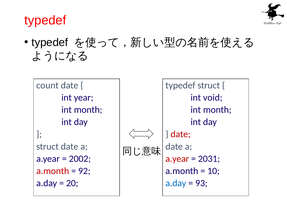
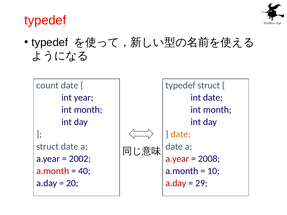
int void: void -> date (213, 98)
date colour: red -> orange (181, 134)
2031: 2031 -> 2008 (209, 159)
92: 92 -> 40 (84, 171)
a.day colour: blue -> red (176, 183)
93: 93 -> 29 (201, 183)
